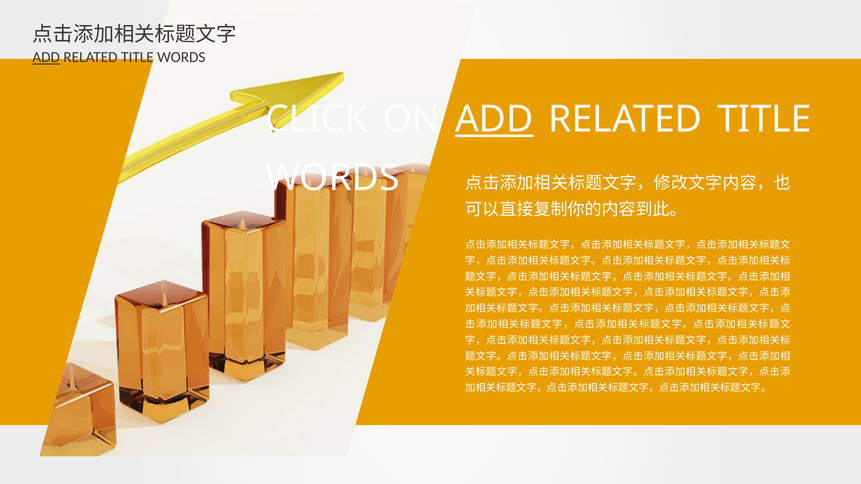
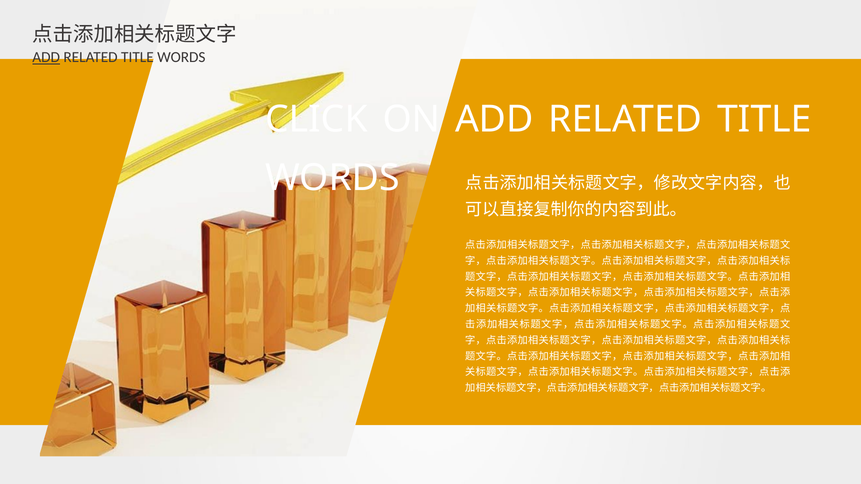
ADD underline: present -> none (494, 120)
